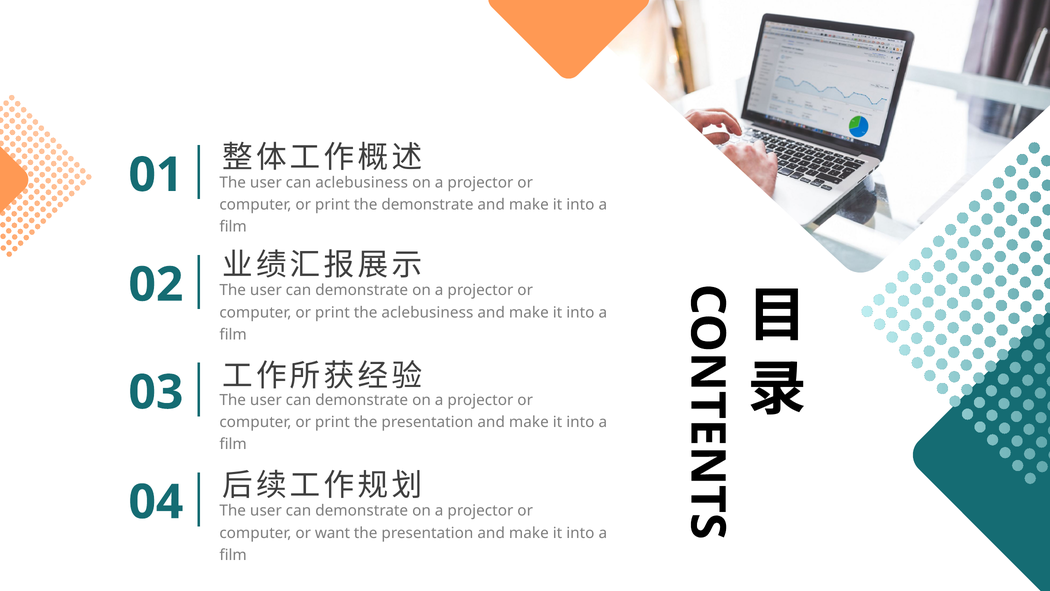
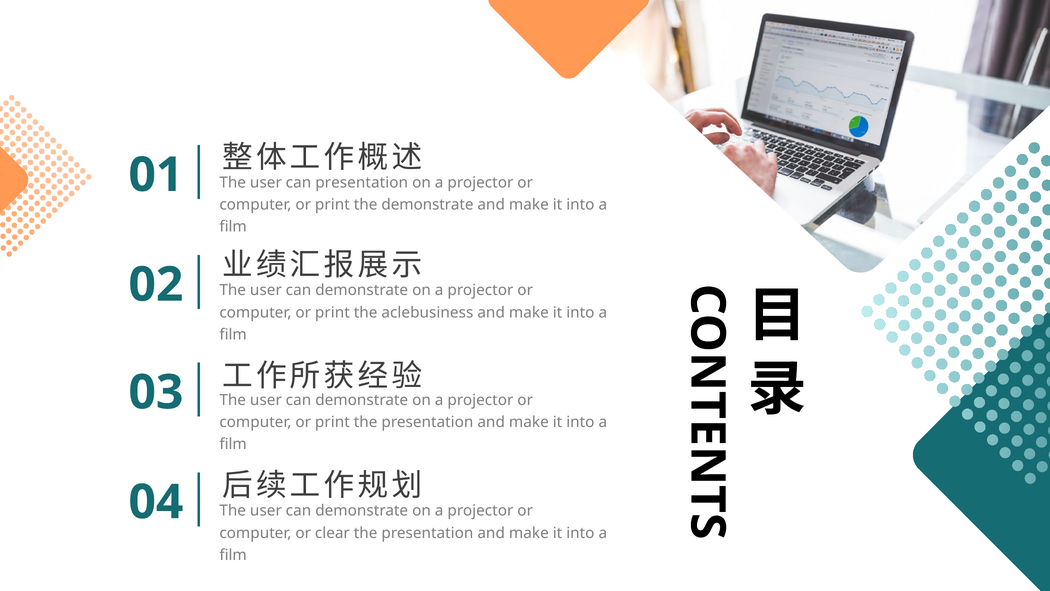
can aclebusiness: aclebusiness -> presentation (362, 183)
want: want -> clear (332, 533)
